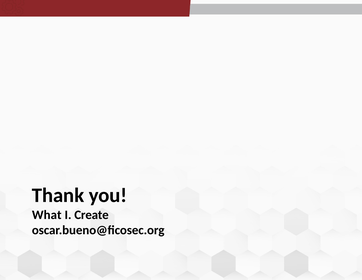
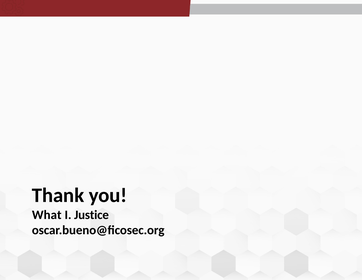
Create: Create -> Justice (91, 215)
